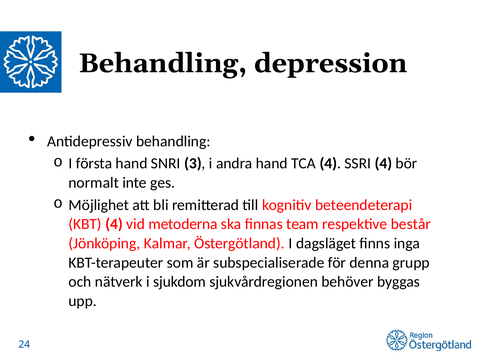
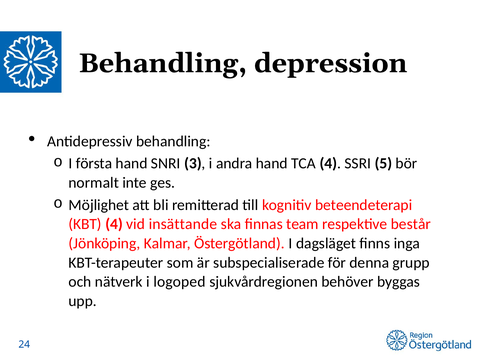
SSRI 4: 4 -> 5 (383, 164)
metoderna: metoderna -> insättande (183, 224)
sjukdom: sjukdom -> logoped (179, 282)
